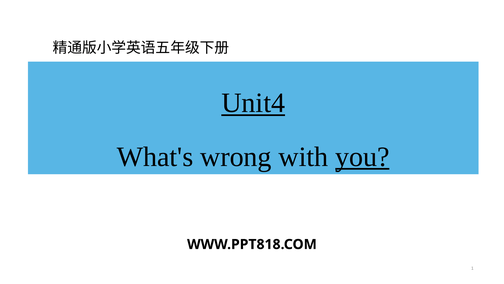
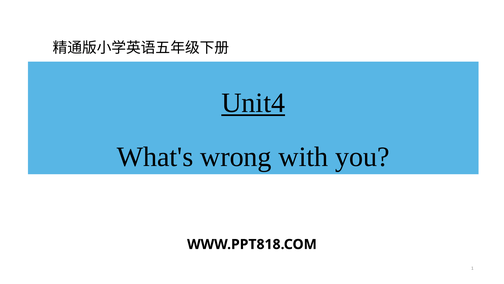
you underline: present -> none (362, 157)
